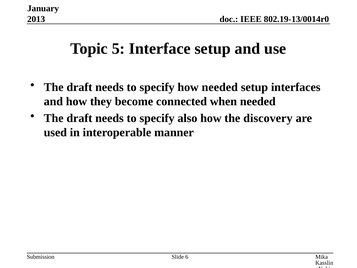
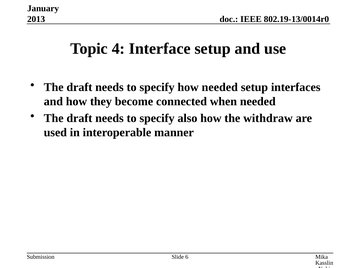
5: 5 -> 4 (118, 49)
discovery: discovery -> withdraw (268, 118)
